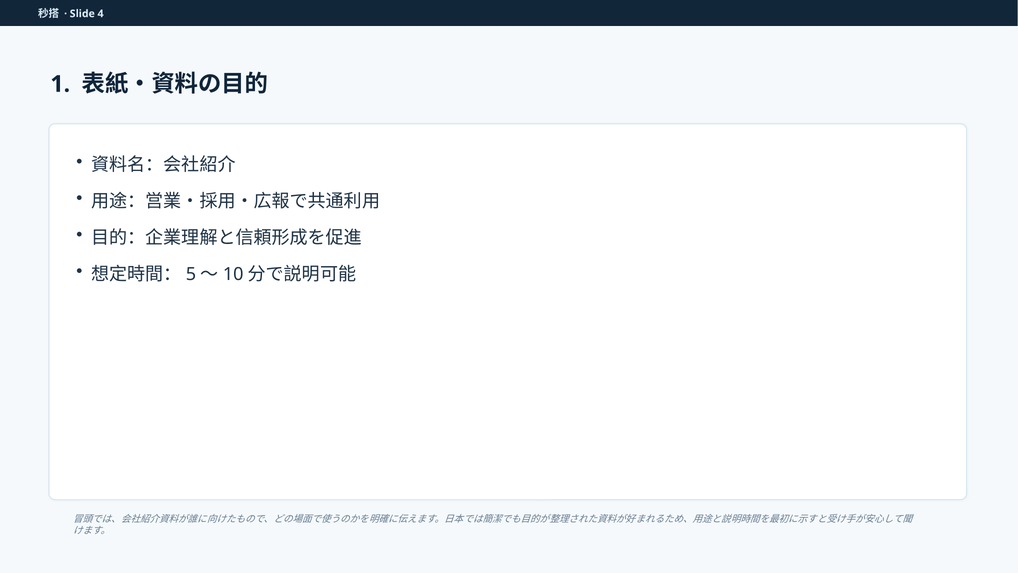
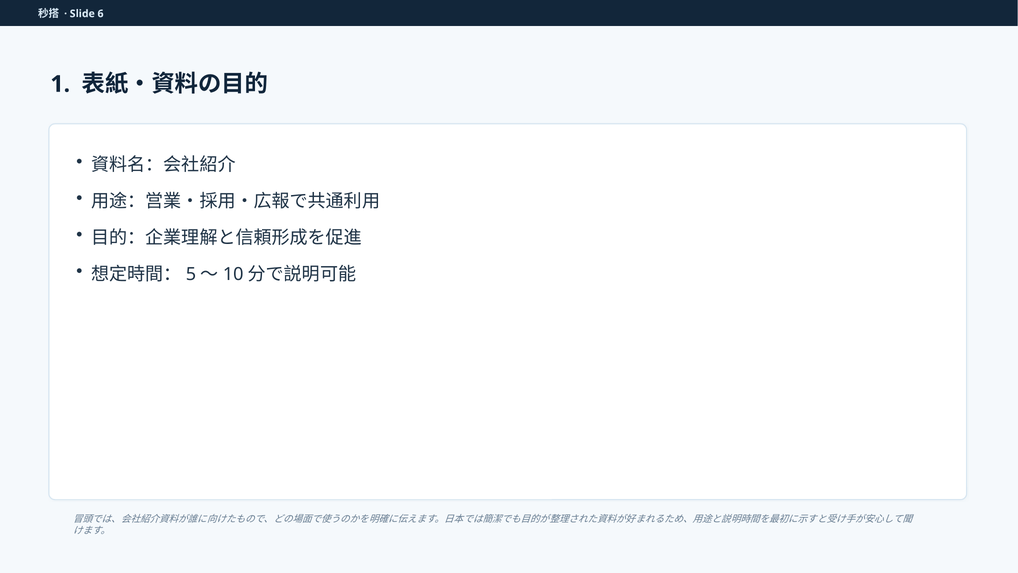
4: 4 -> 6 (101, 14)
